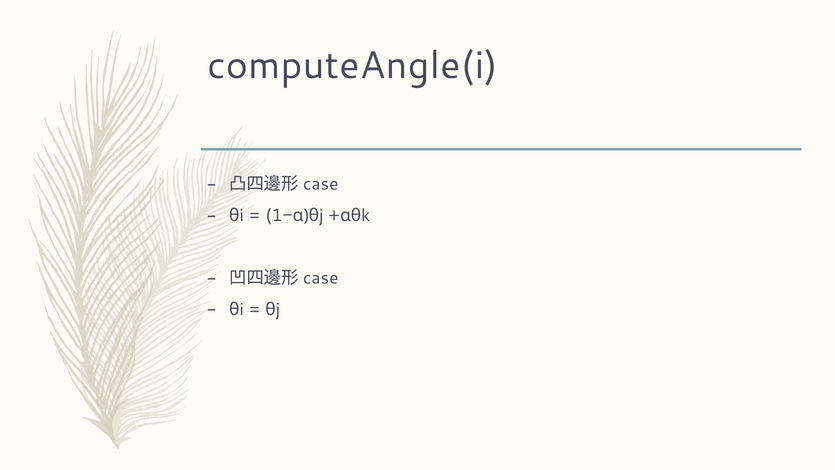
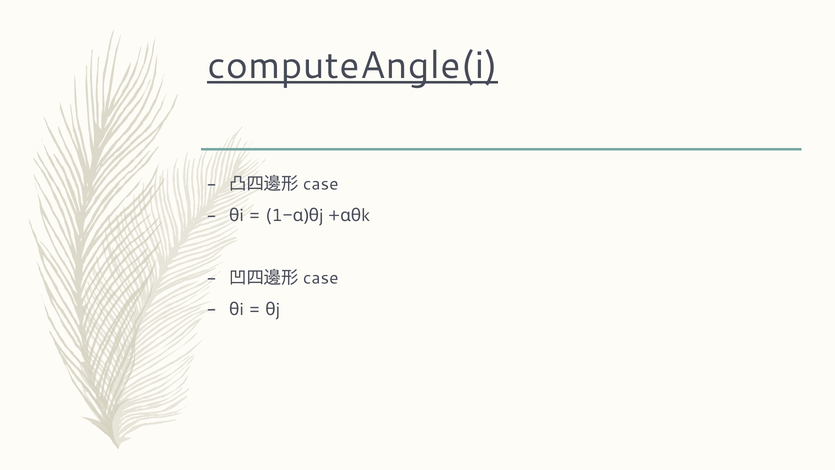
computeAngle(i underline: none -> present (353, 66)
